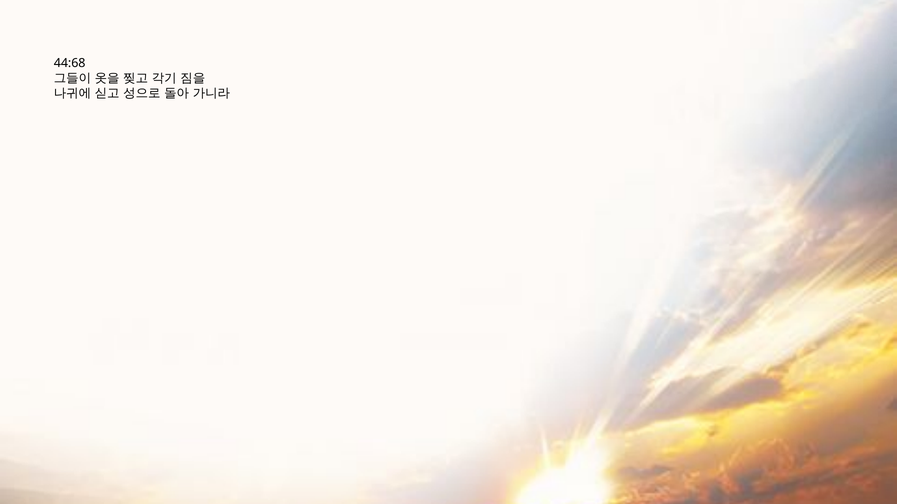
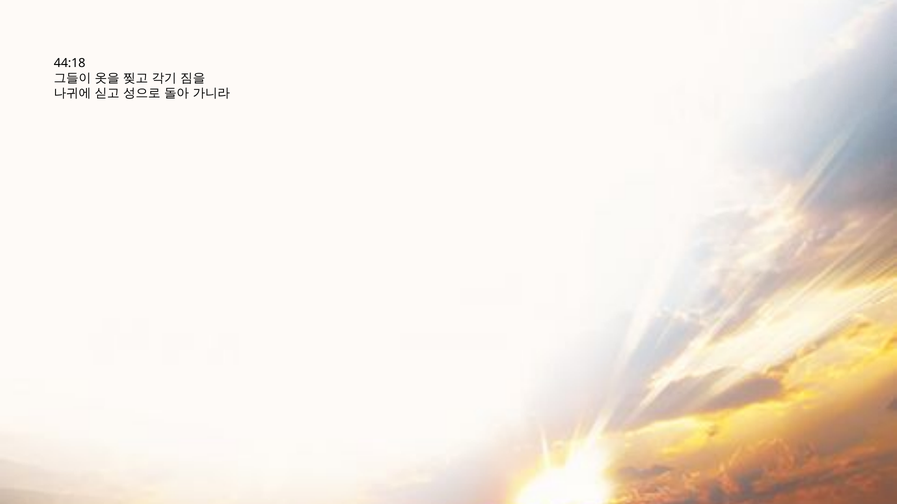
44:68: 44:68 -> 44:18 (70, 63)
